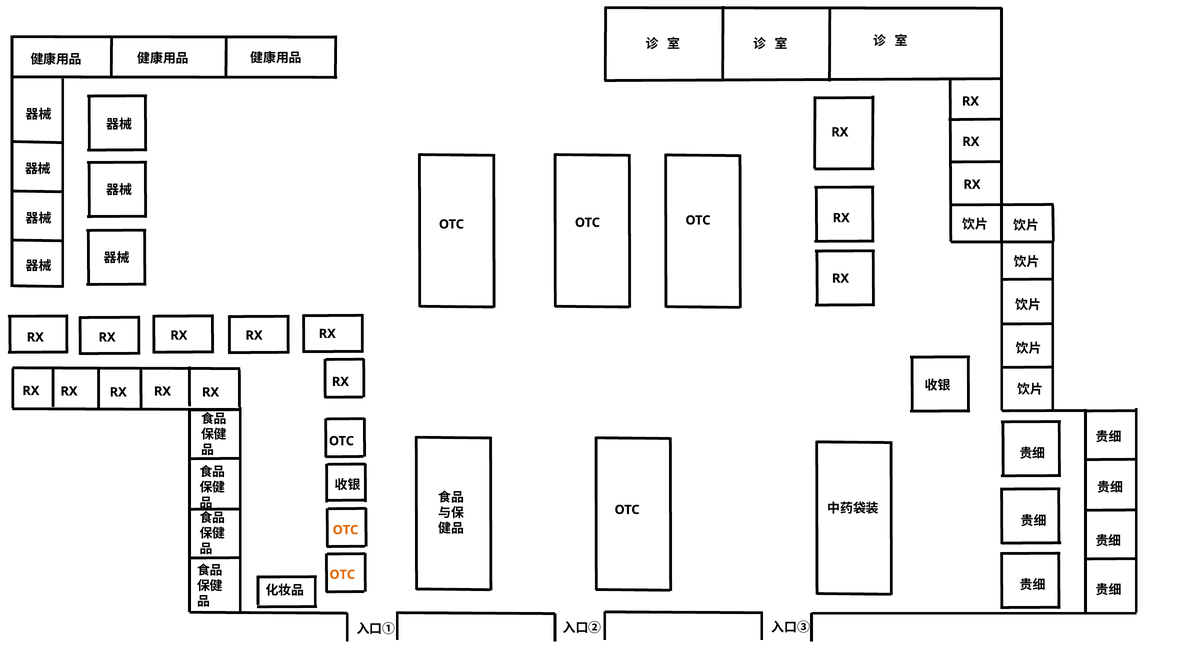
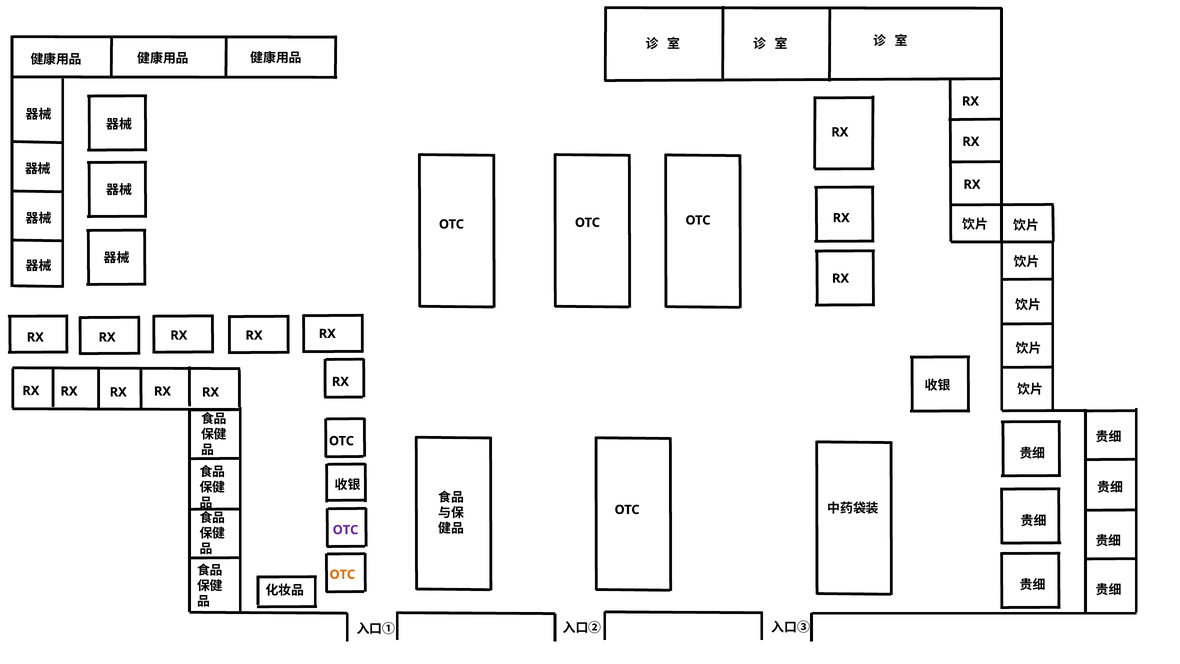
OTC colour: orange -> purple (345, 530)
